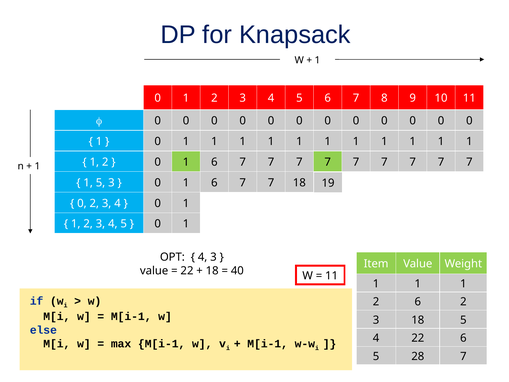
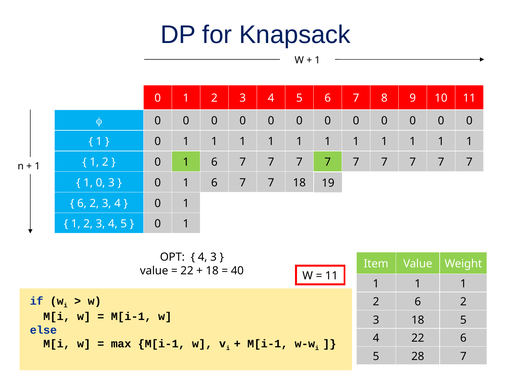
5: 5 -> 0 (101, 183)
0: 0 -> 6 (82, 203)
